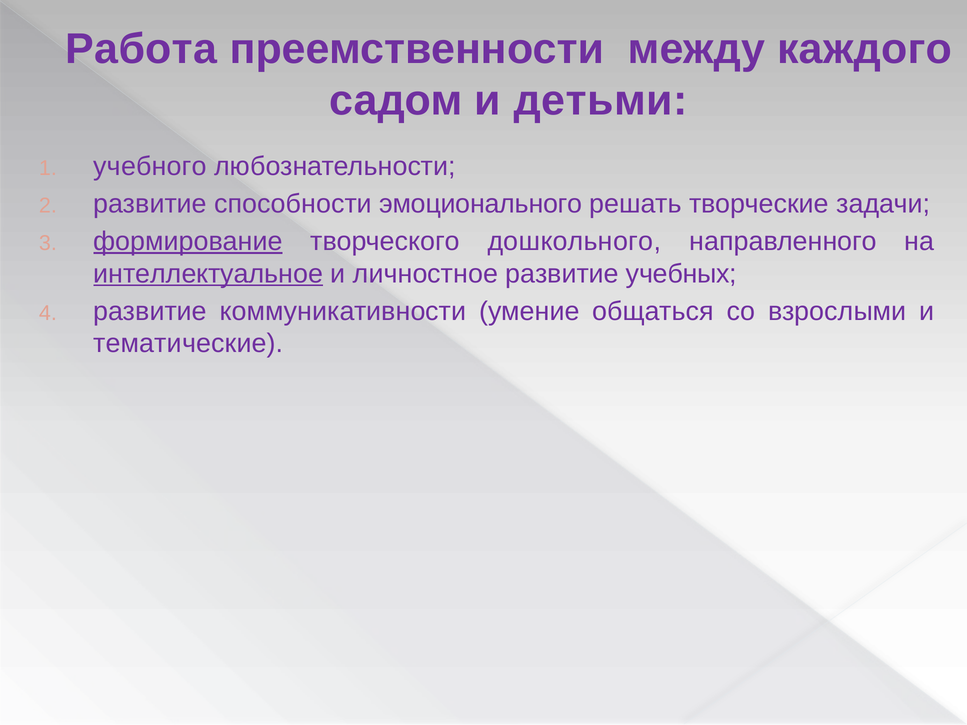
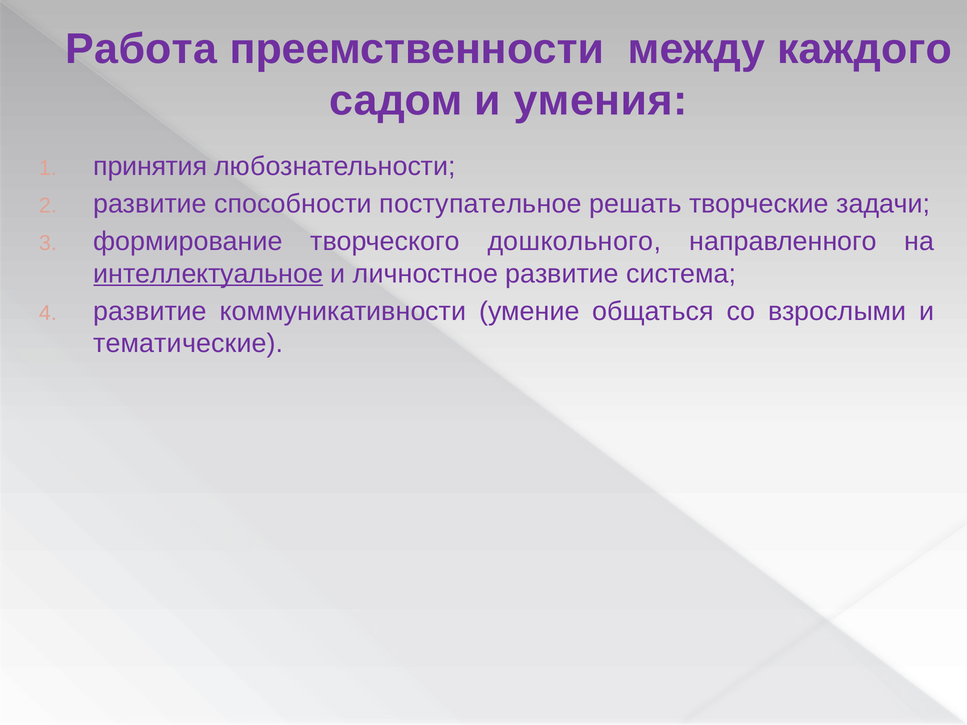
детьми: детьми -> умения (601, 101)
учебного: учебного -> принятия (150, 166)
эмоционального: эмоционального -> поступательное (481, 204)
формирование underline: present -> none (188, 242)
учебных: учебных -> система (681, 274)
